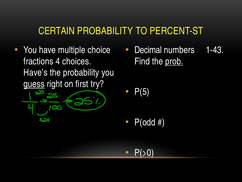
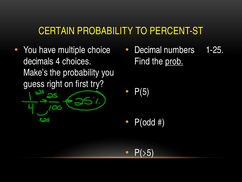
1-43: 1-43 -> 1-25 (215, 50)
fractions: fractions -> decimals (39, 61)
Have’s: Have’s -> Make’s (36, 72)
guess underline: present -> none (34, 84)
P(>0: P(>0 -> P(>5 (144, 152)
